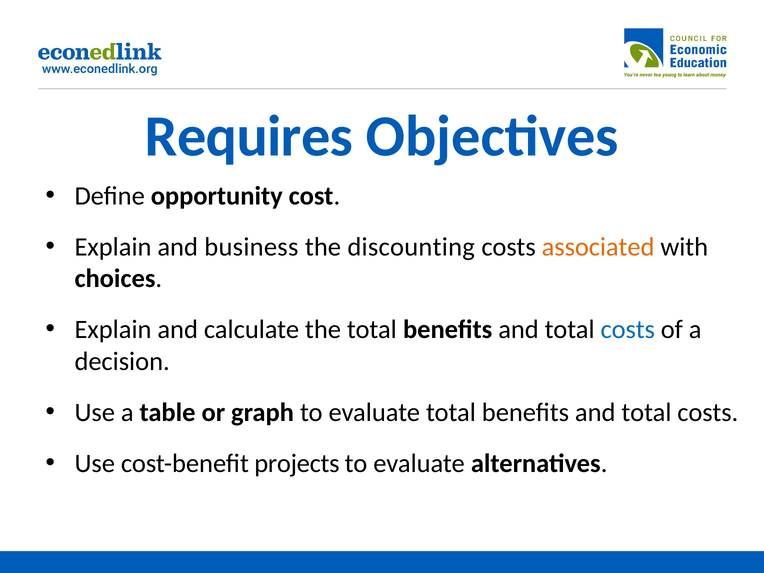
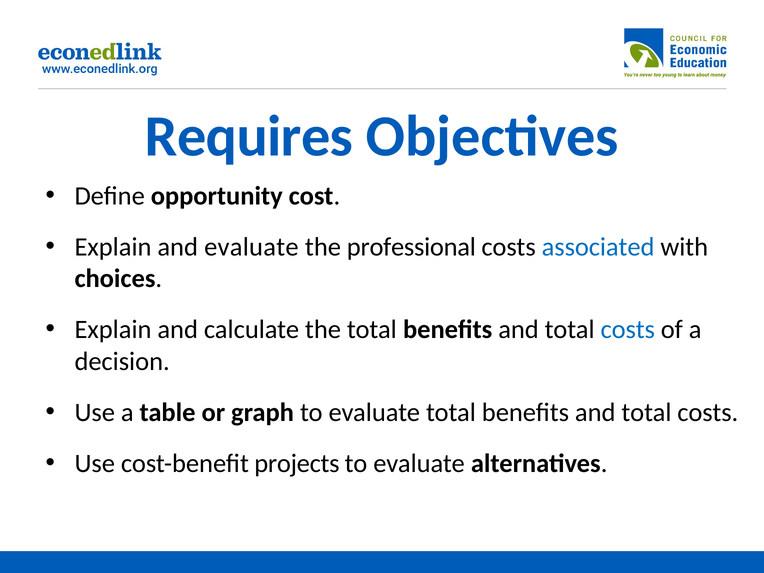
and business: business -> evaluate (251, 247)
discounting: discounting -> professional (411, 247)
associated colour: orange -> blue (598, 247)
